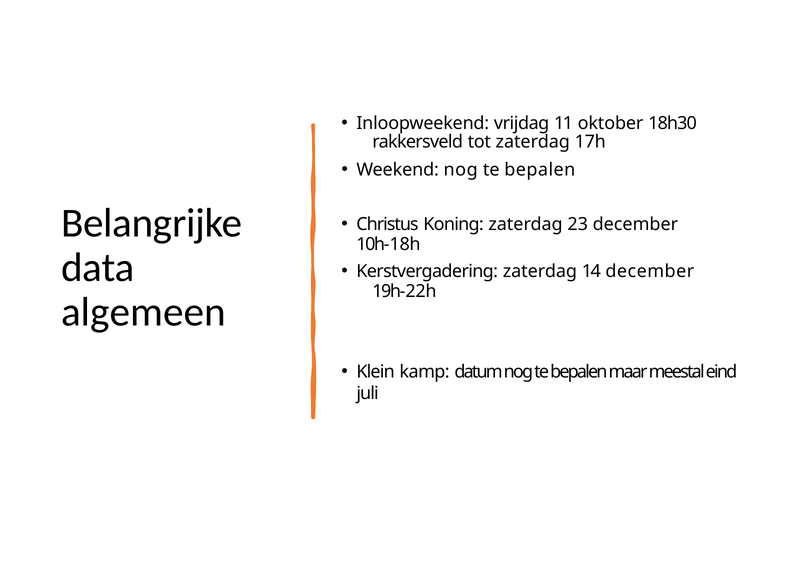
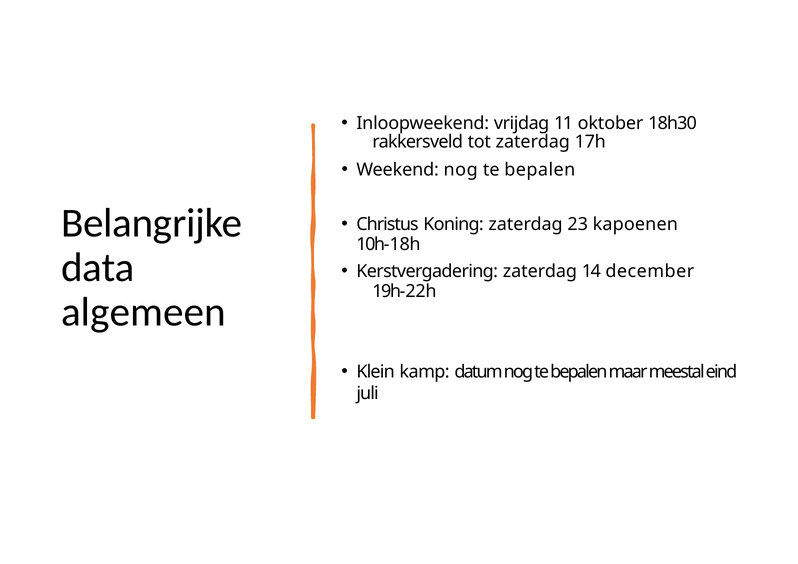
23 december: december -> kapoenen (635, 225)
